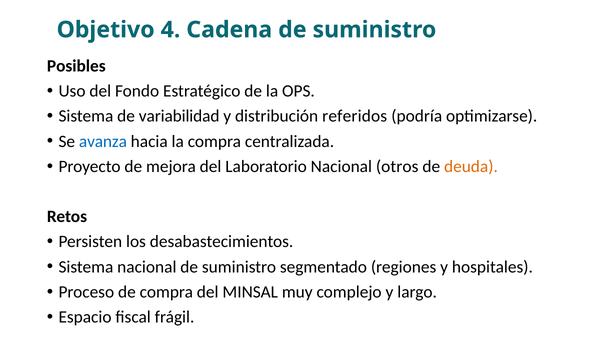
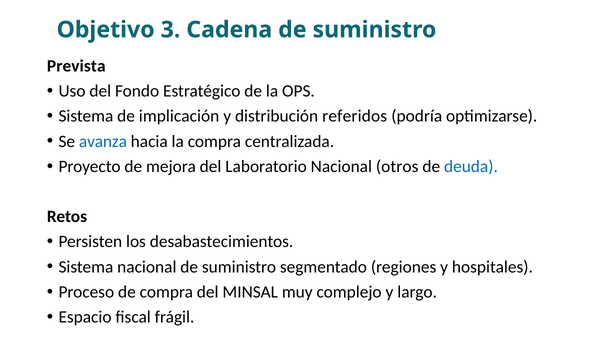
4: 4 -> 3 (171, 30)
Posibles: Posibles -> Prevista (76, 66)
variabilidad: variabilidad -> implicación (179, 116)
deuda colour: orange -> blue (471, 167)
